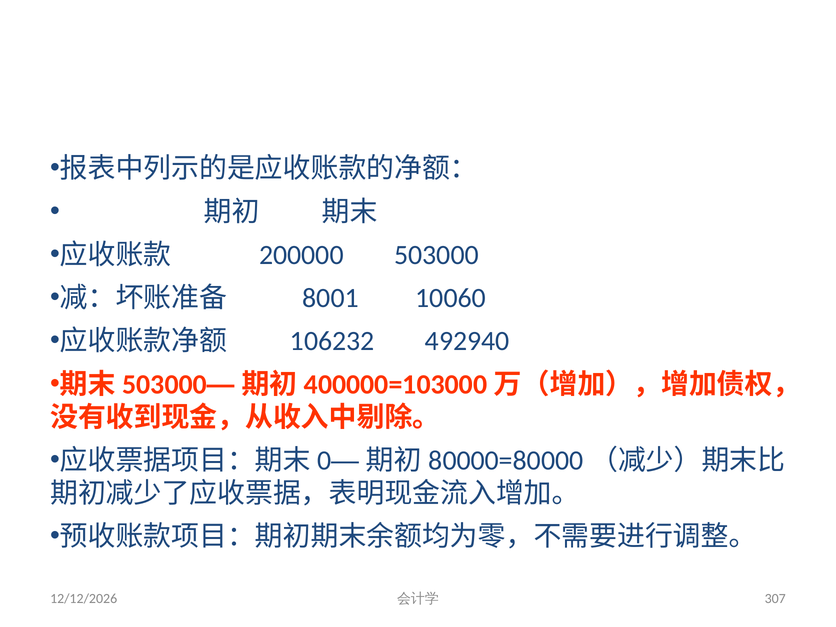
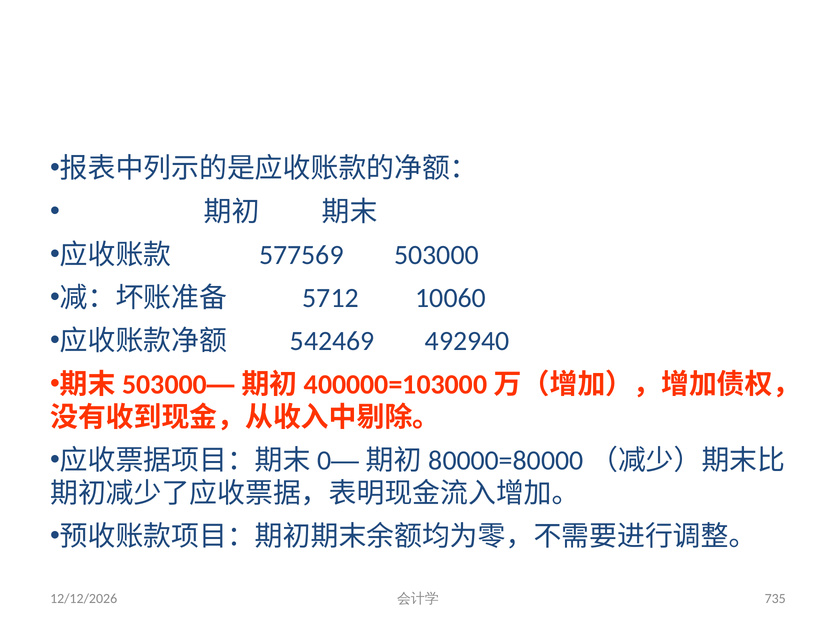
200000: 200000 -> 577569 (301, 255)
8001: 8001 -> 5712 (331, 298)
106232: 106232 -> 542469 (332, 341)
307: 307 -> 735 (775, 599)
